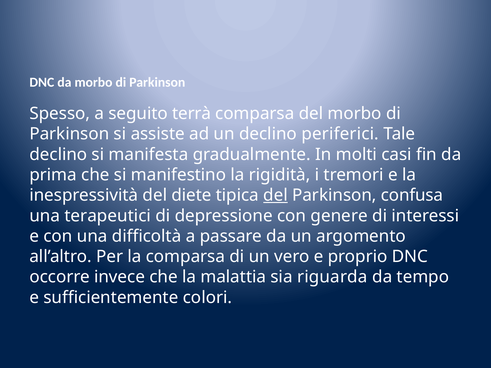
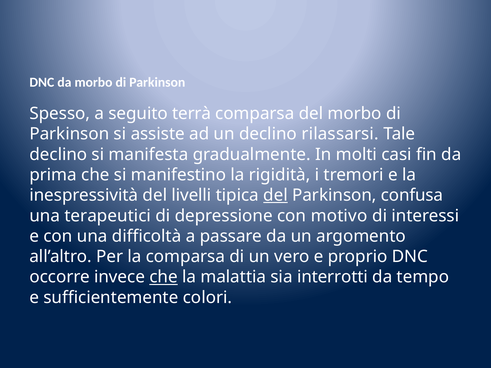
periferici: periferici -> rilassarsi (340, 134)
diete: diete -> livelli (191, 195)
genere: genere -> motivo (339, 216)
che underline: none -> present (164, 277)
riguarda: riguarda -> interrotti (332, 277)
